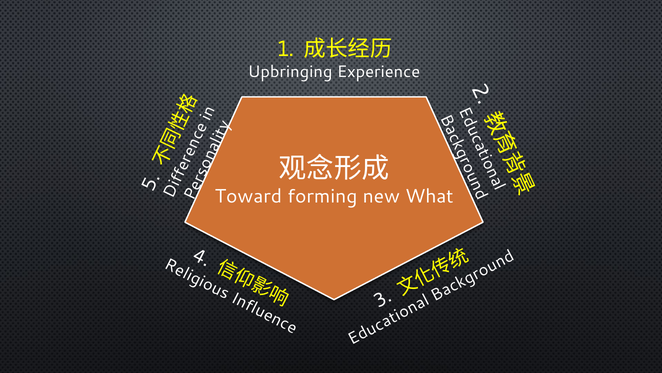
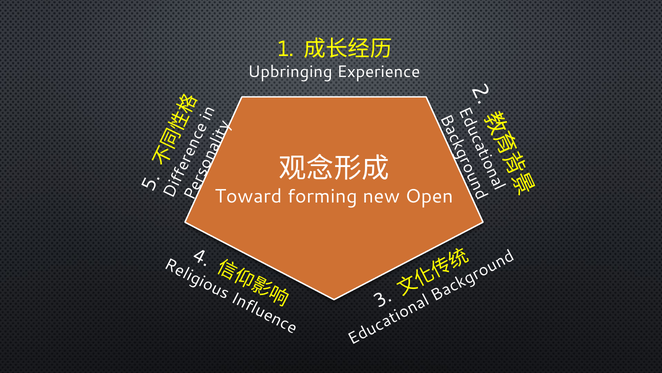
What: What -> Open (429, 196)
